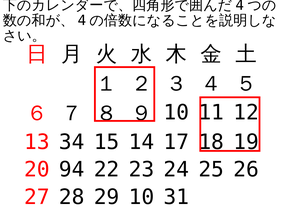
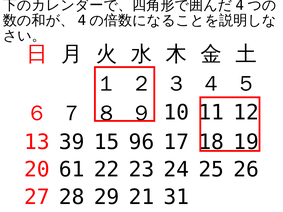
34: 34 -> 39 (72, 142)
14: 14 -> 96 (141, 142)
94: 94 -> 61 (72, 170)
29 10: 10 -> 21 (141, 197)
